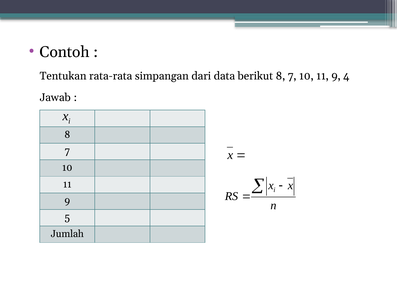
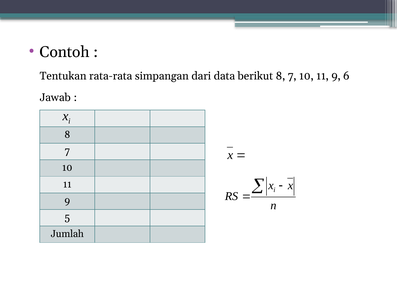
4: 4 -> 6 (346, 76)
